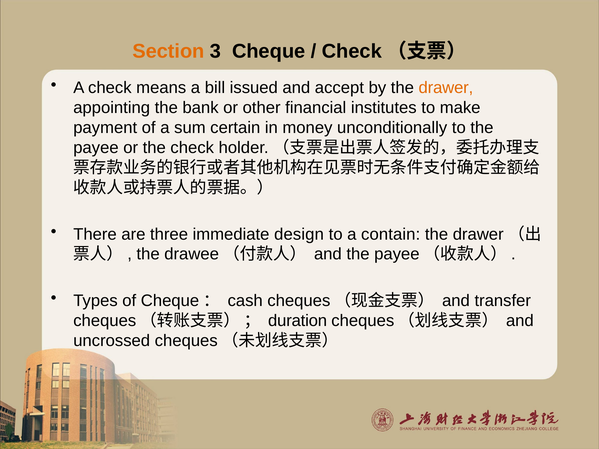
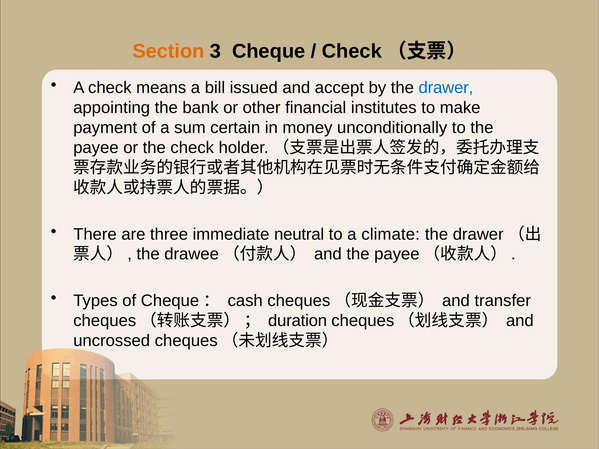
drawer colour: orange -> blue (446, 88)
design: design -> neutral (299, 234)
contain: contain -> climate (391, 234)
